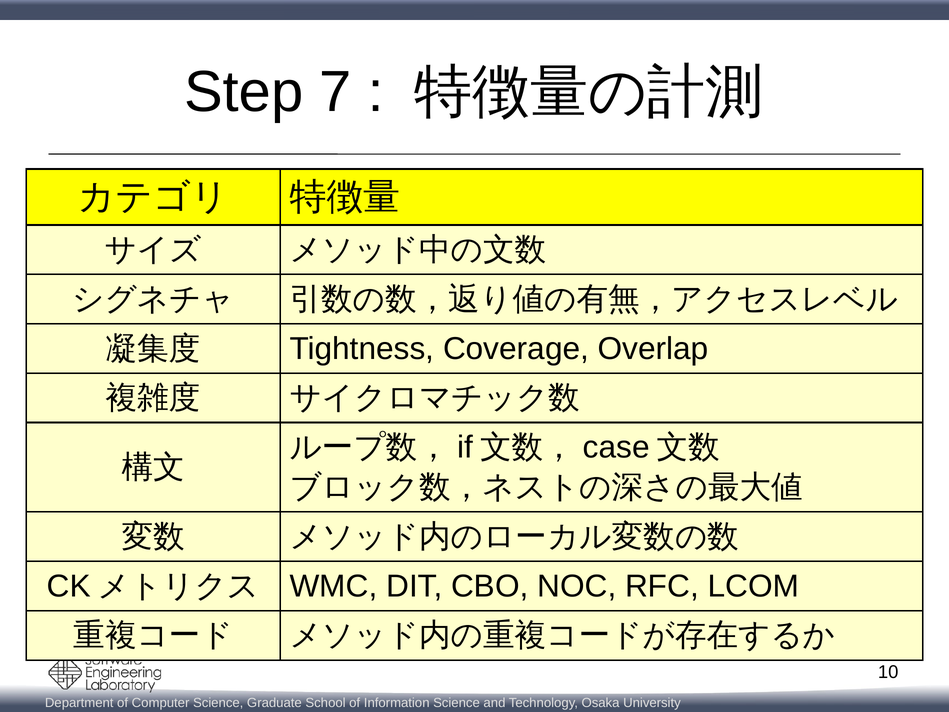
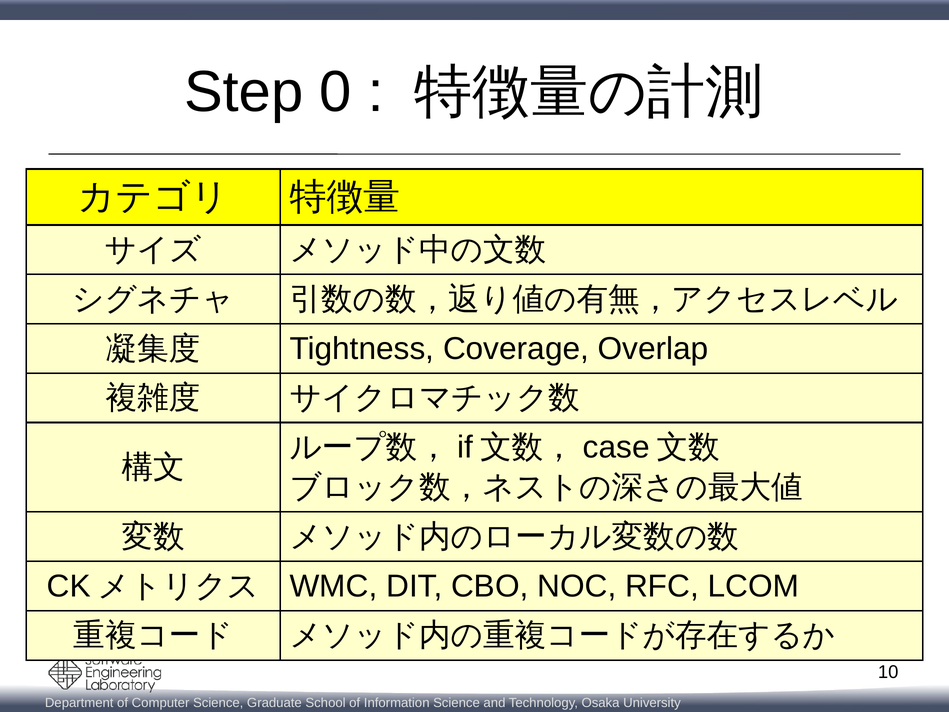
7: 7 -> 0 (335, 92)
